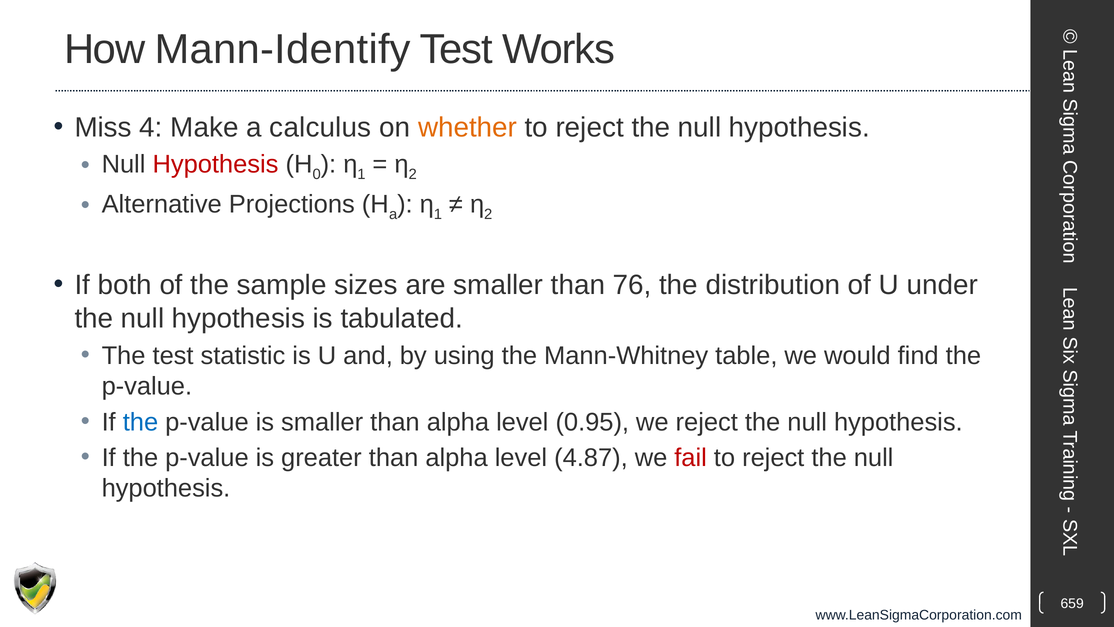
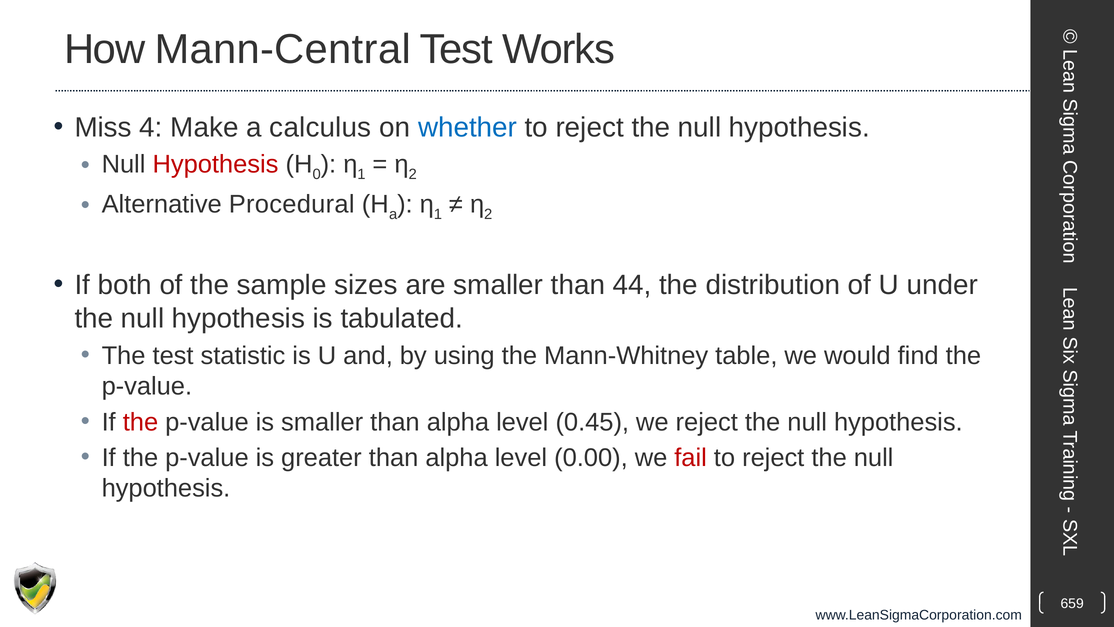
Mann-Identify: Mann-Identify -> Mann-Central (283, 50)
whether colour: orange -> blue (468, 127)
Projections: Projections -> Procedural (292, 204)
76: 76 -> 44 (632, 285)
the colour: blue -> red (140, 422)
0.95: 0.95 -> 0.45 (592, 422)
4.87: 4.87 -> 0.00 (591, 458)
